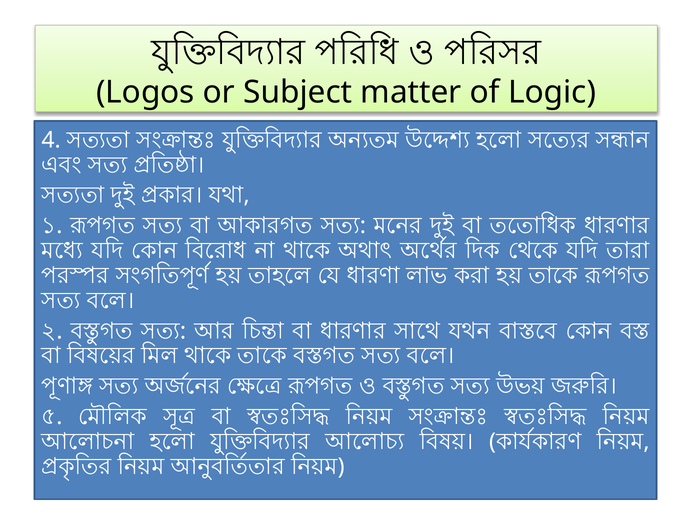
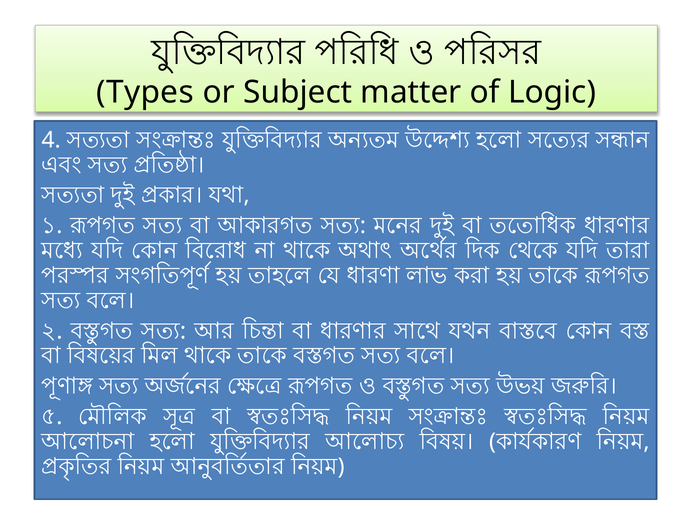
Logos: Logos -> Types (145, 92)
